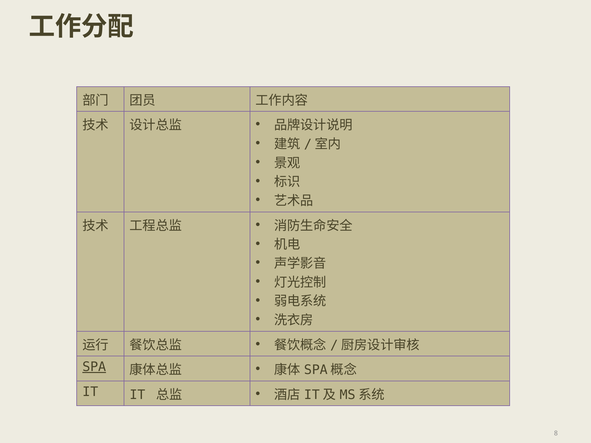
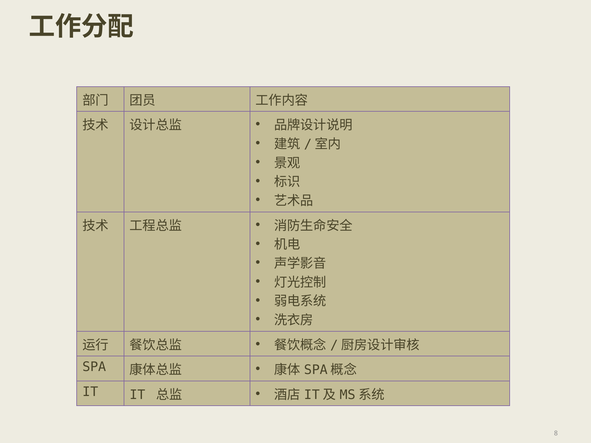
SPA underline: present -> none (94, 367)
